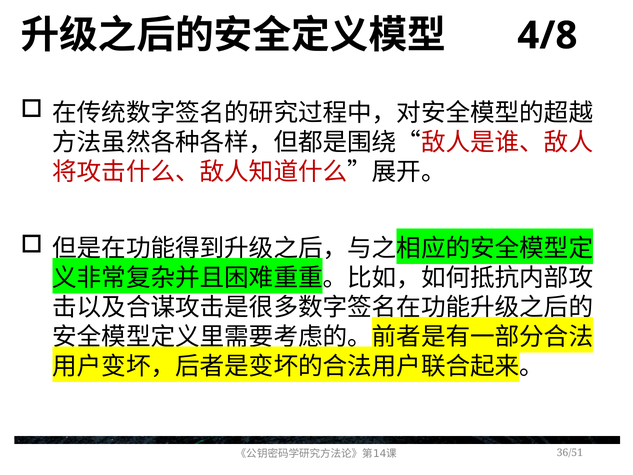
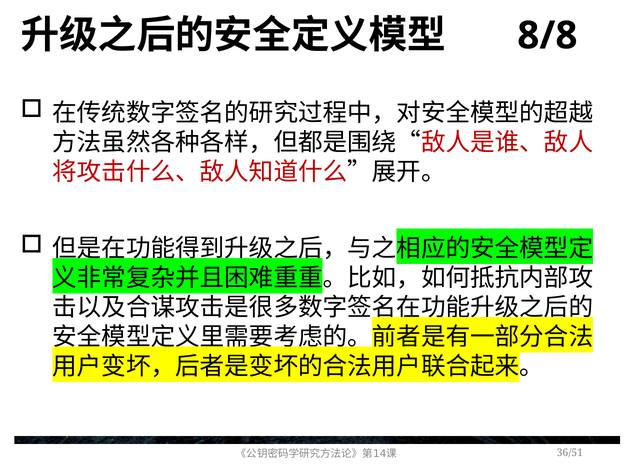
4/8: 4/8 -> 8/8 (547, 36)
